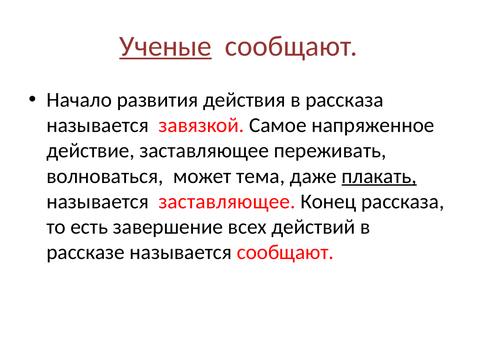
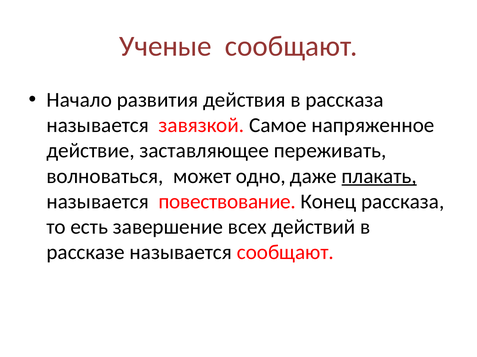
Ученые underline: present -> none (166, 46)
тема: тема -> одно (261, 176)
называется заставляющее: заставляющее -> повествование (227, 202)
